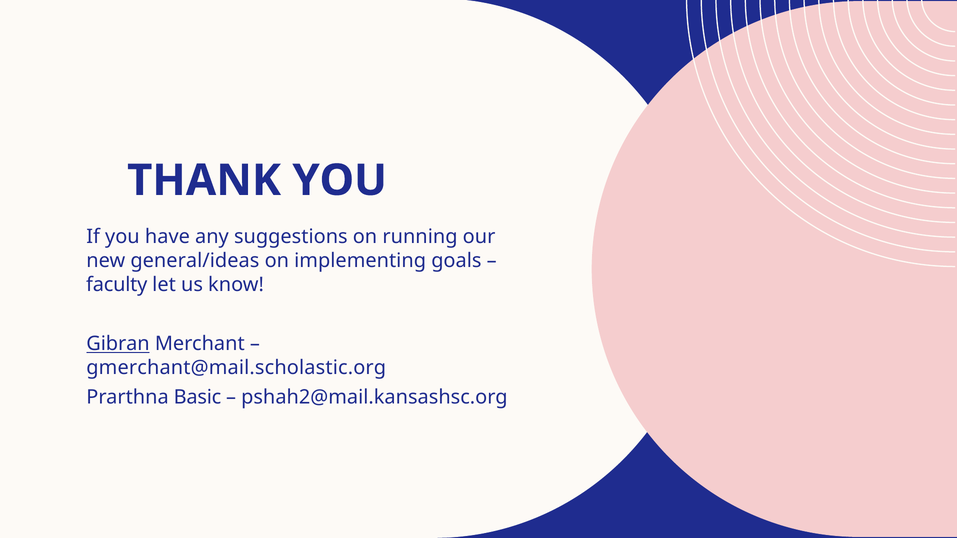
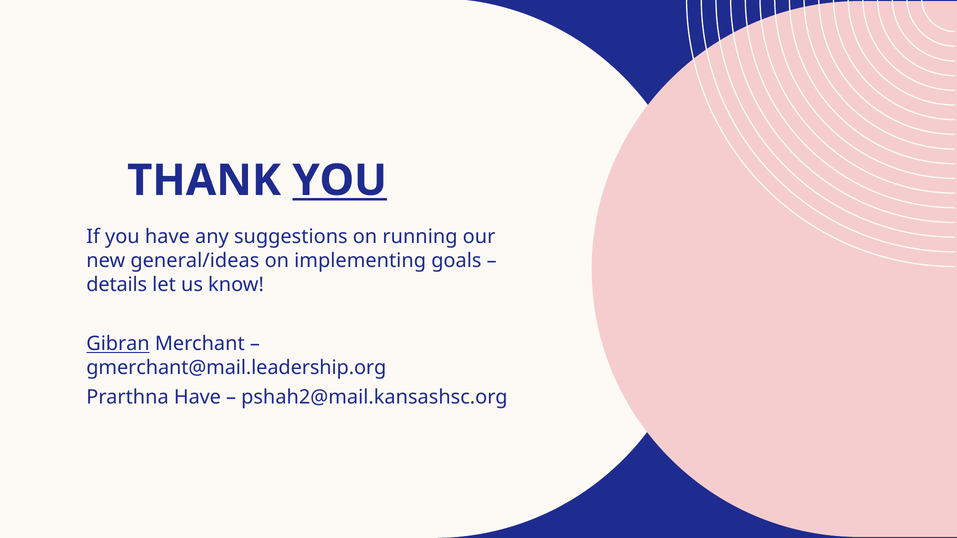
YOU underline: none -> present (340, 181)
faculty: faculty -> details (117, 285)
gmerchant@mail.scholastic.org: gmerchant@mail.scholastic.org -> gmerchant@mail.leadership.org (236, 368)
Prarthna Basic: Basic -> Have (197, 398)
